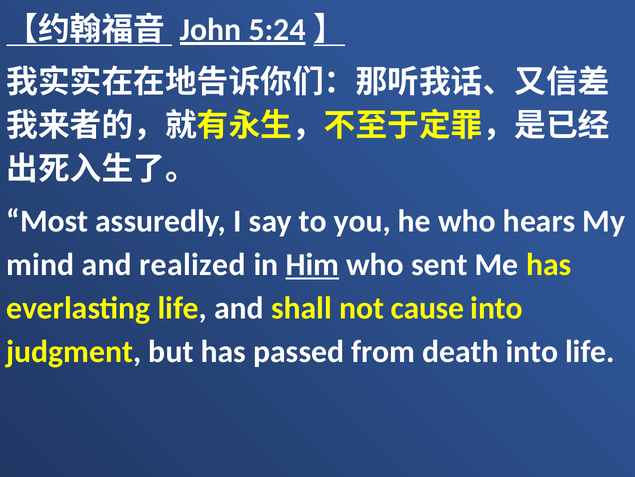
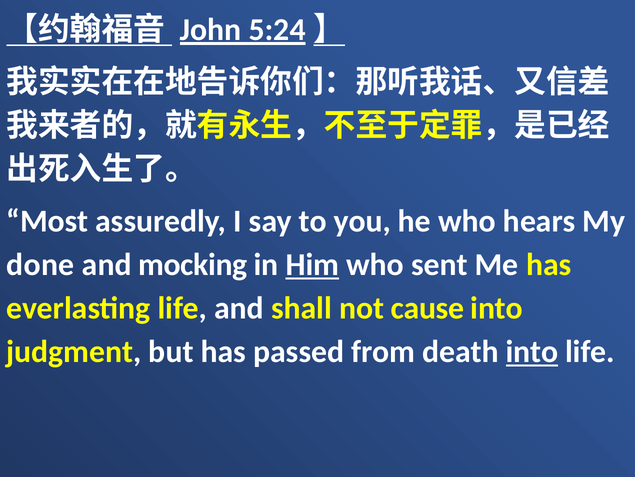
mind: mind -> done (40, 265)
realized: realized -> mocking (193, 265)
into underline: none -> present (532, 351)
